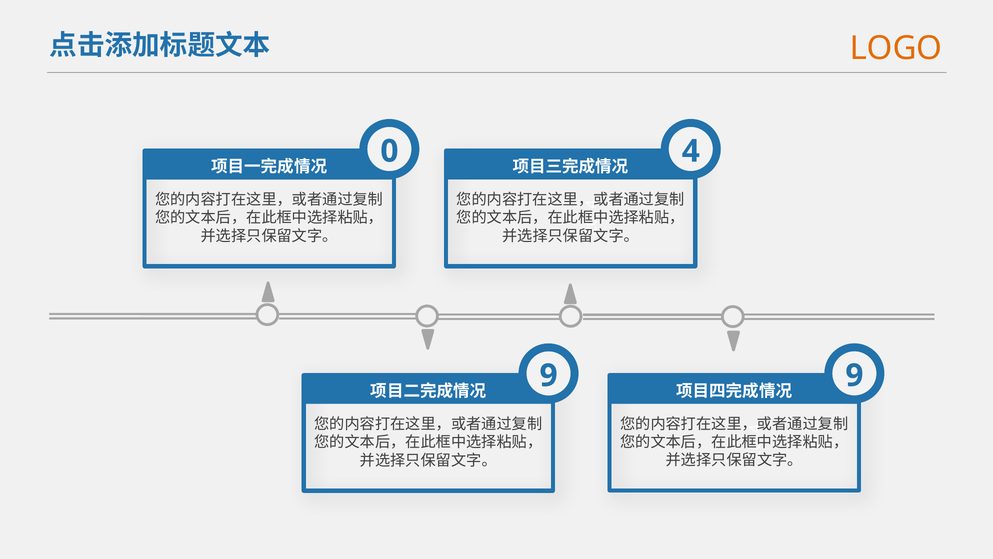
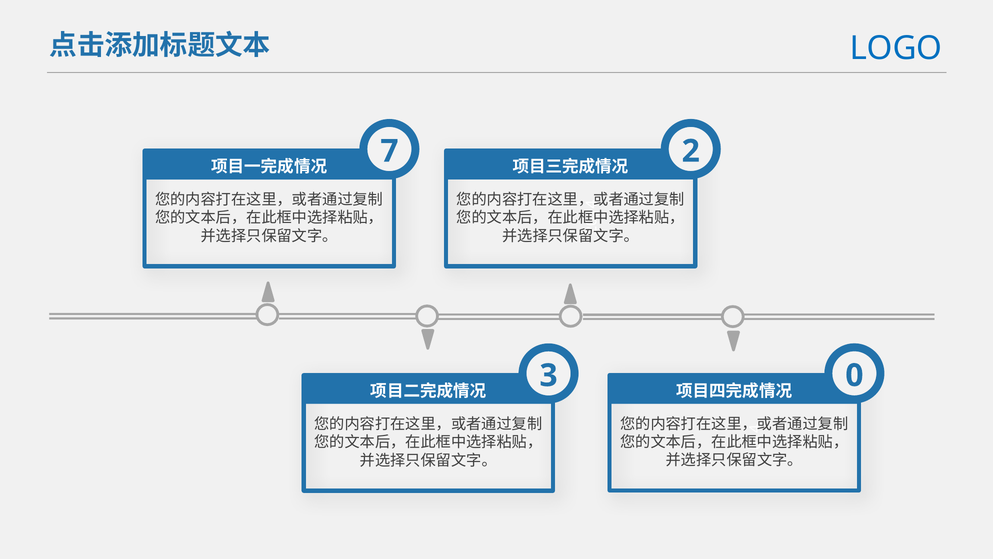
LOGO colour: orange -> blue (896, 48)
0: 0 -> 7 (389, 151)
4: 4 -> 2 (691, 151)
9: 9 -> 3 (549, 375)
9: 9 -> 0 (854, 375)
